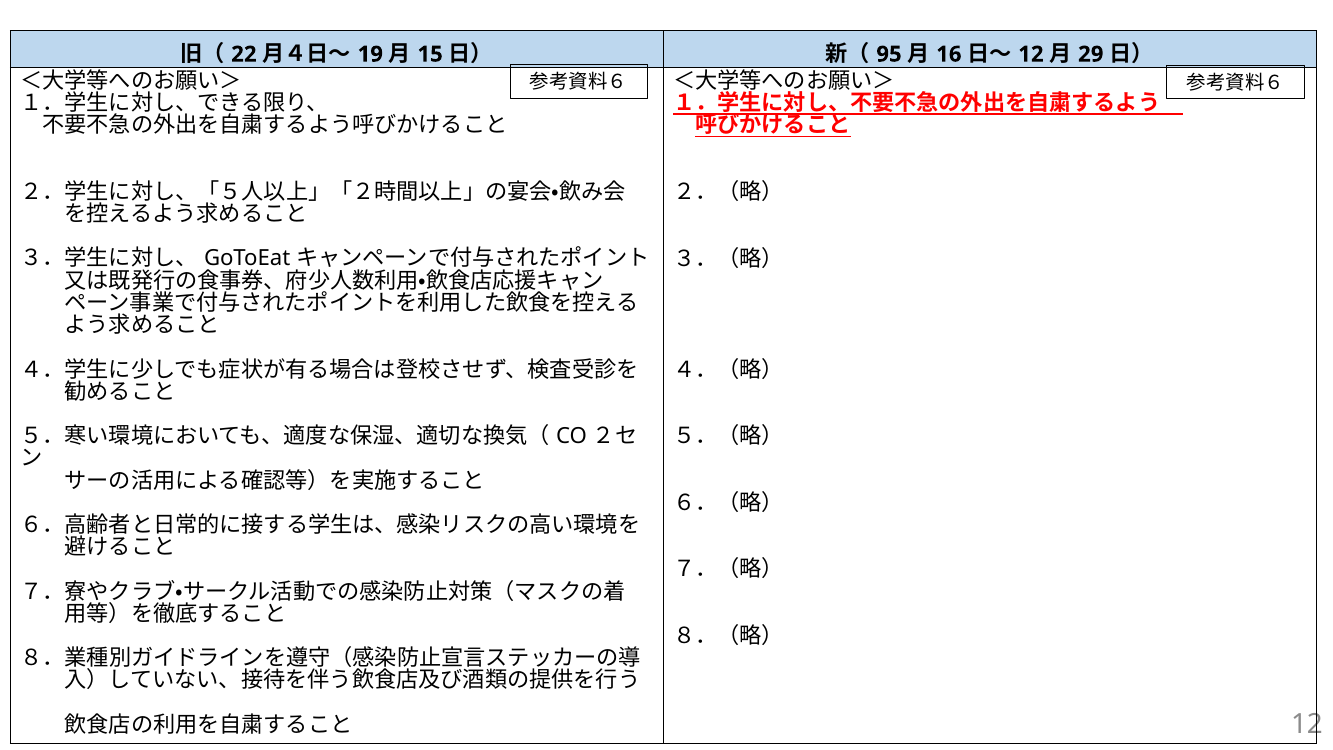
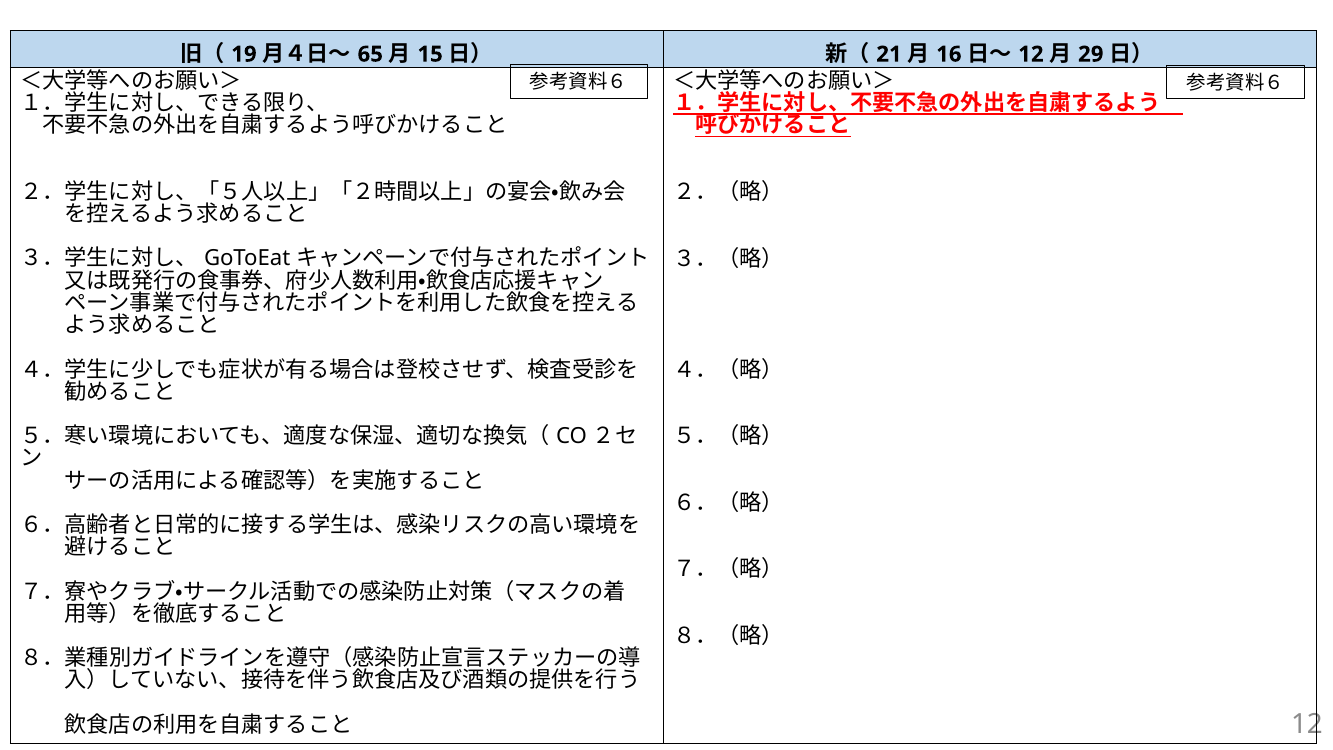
22: 22 -> 19 (244, 54)
19: 19 -> 65 (370, 54)
95: 95 -> 21 (889, 54)
